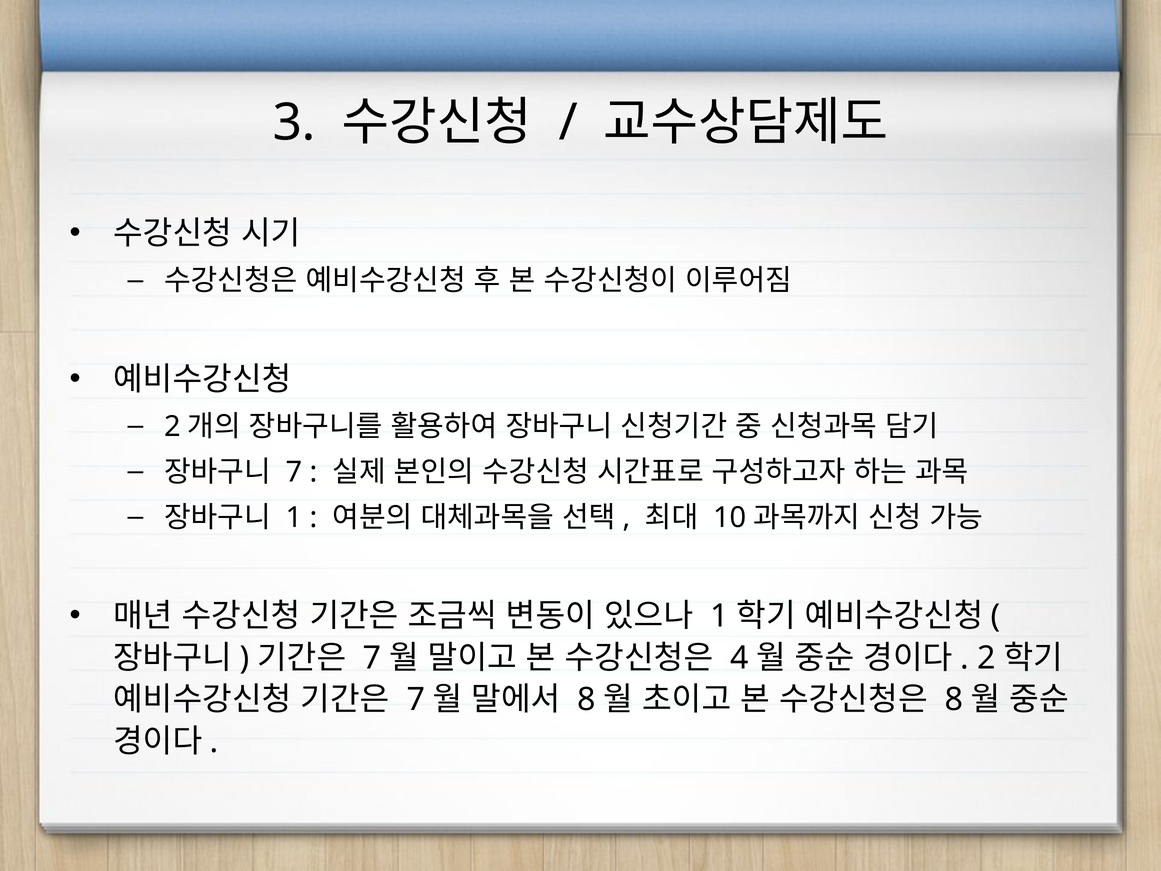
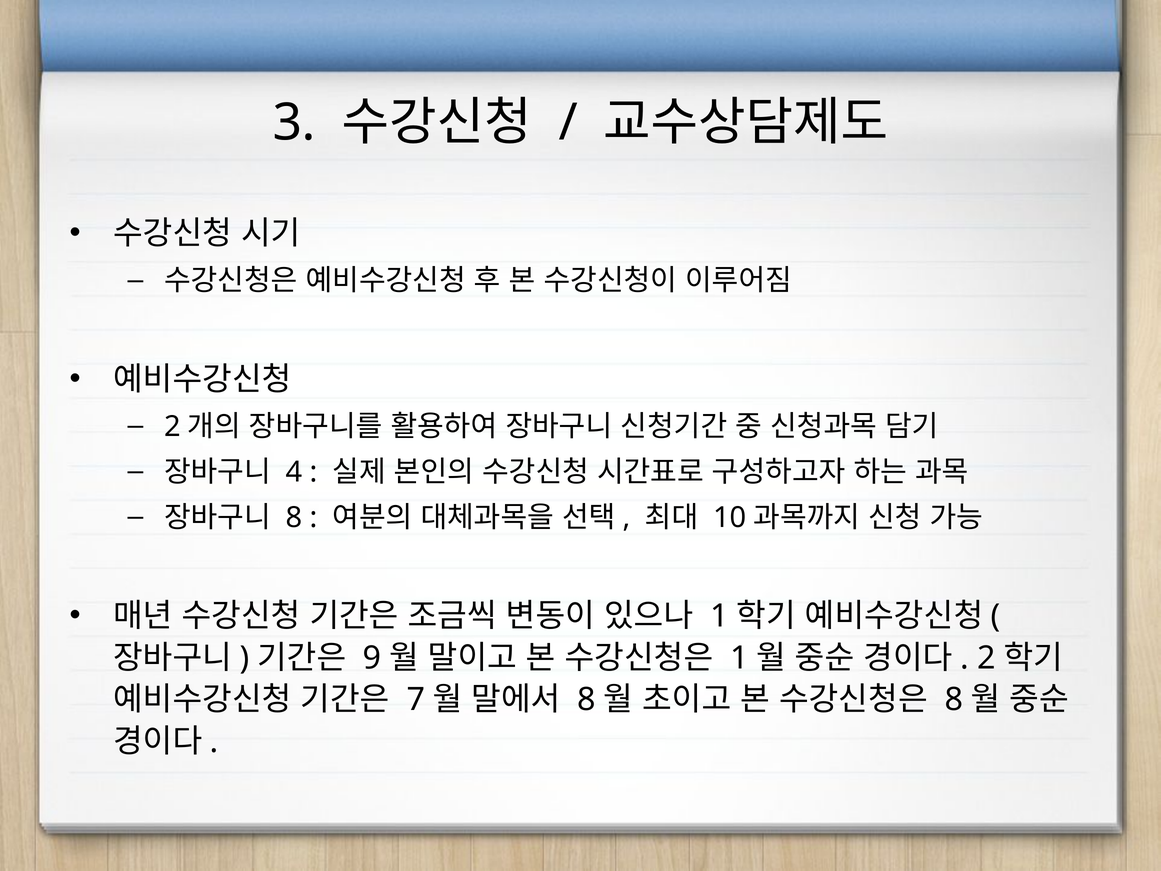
7: 7 -> 4 (294, 472)
1: 1 -> 8 (294, 517)
7: 7 -> 9 (372, 658)
4: 4 -> 1 (739, 658)
